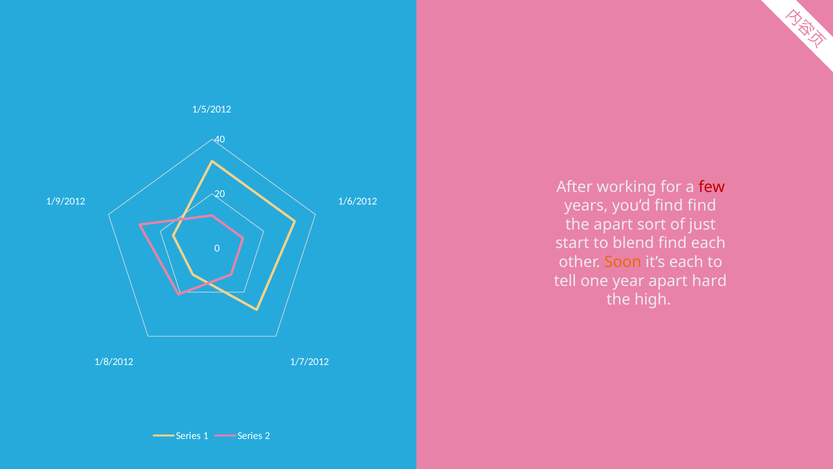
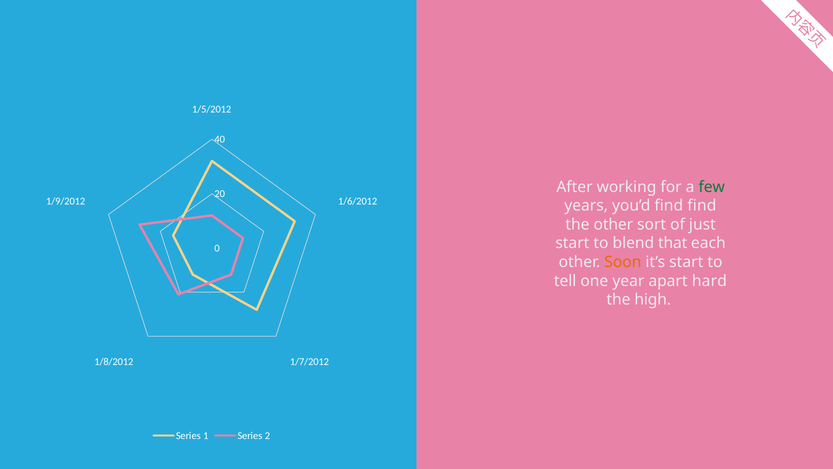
few colour: red -> green (712, 187)
the apart: apart -> other (613, 224)
blend find: find -> that (673, 243)
it’s each: each -> start (686, 262)
